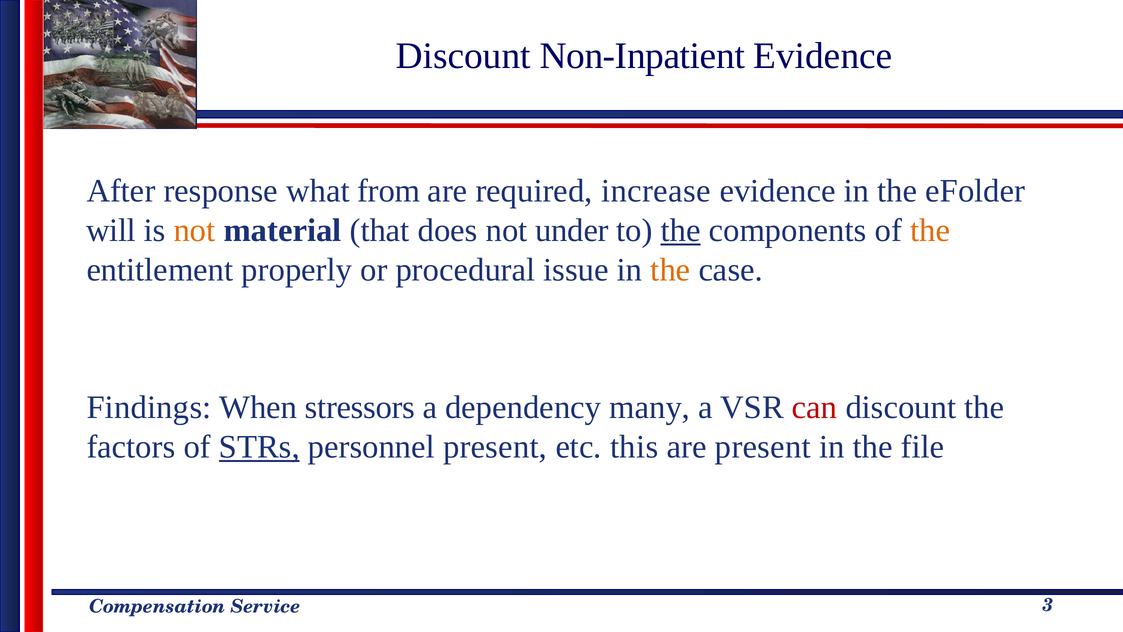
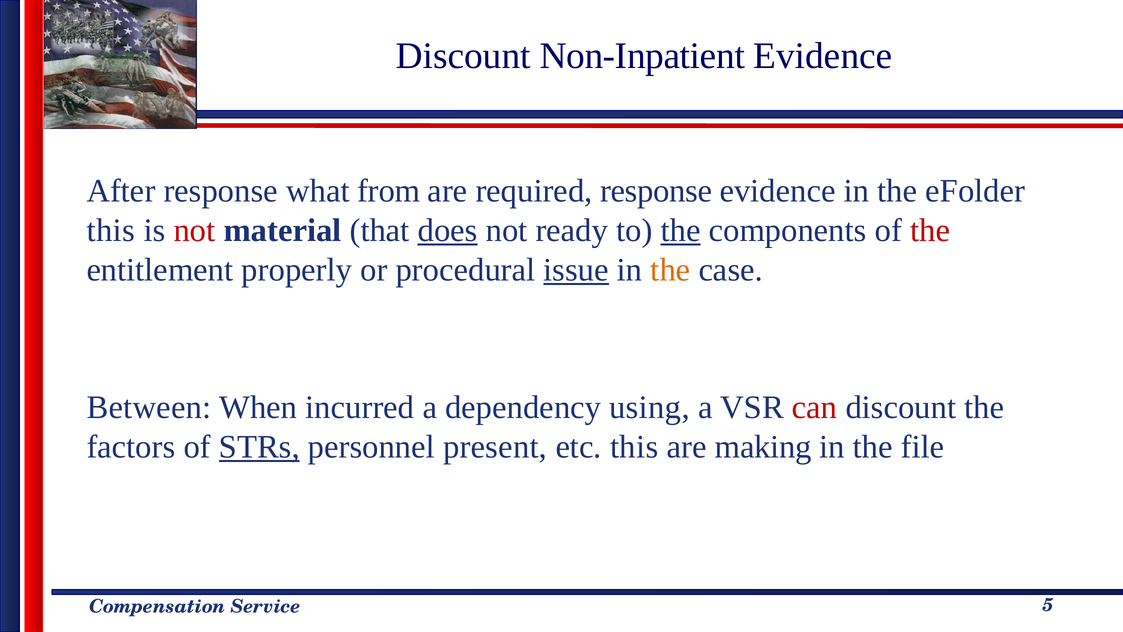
required increase: increase -> response (656, 191)
will: will -> this (111, 230)
not colour: orange -> red (194, 230)
does underline: none -> present (448, 230)
under: under -> ready (572, 230)
the colour: orange -> red (930, 230)
issue underline: none -> present (576, 270)
Findings: Findings -> Between (149, 407)
stressors: stressors -> incurred (360, 407)
many: many -> using (650, 407)
are present: present -> making (763, 447)
3: 3 -> 5 (1048, 605)
